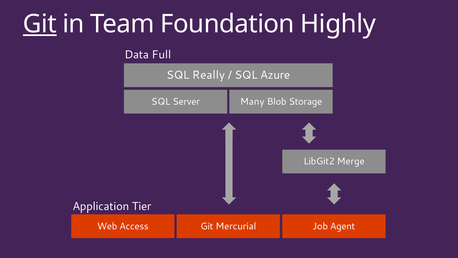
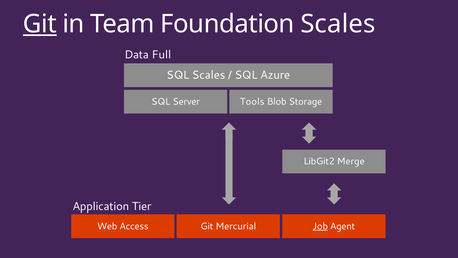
Foundation Highly: Highly -> Scales (338, 24)
SQL Really: Really -> Scales (209, 75)
Many: Many -> Tools (252, 101)
Job underline: none -> present (320, 226)
